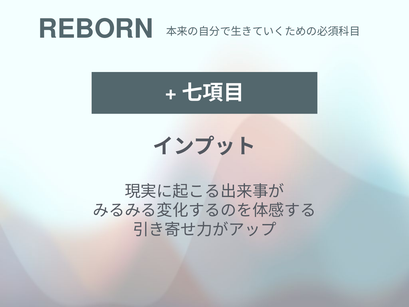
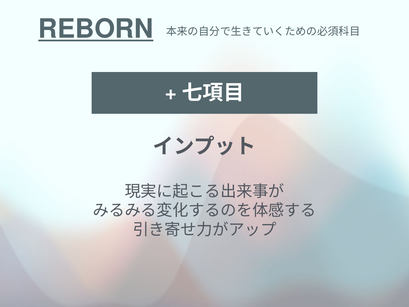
REBORN underline: none -> present (96, 29)
